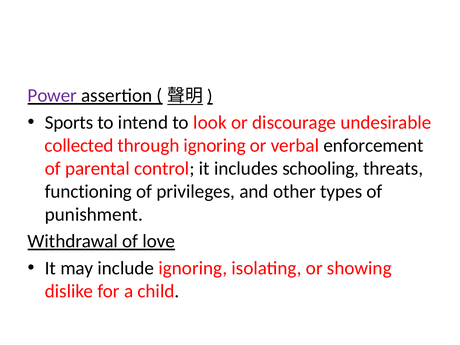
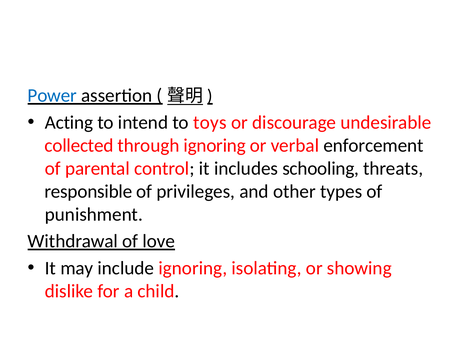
Power colour: purple -> blue (52, 96)
Sports: Sports -> Acting (69, 122)
look: look -> toys (210, 122)
functioning: functioning -> responsible (88, 191)
